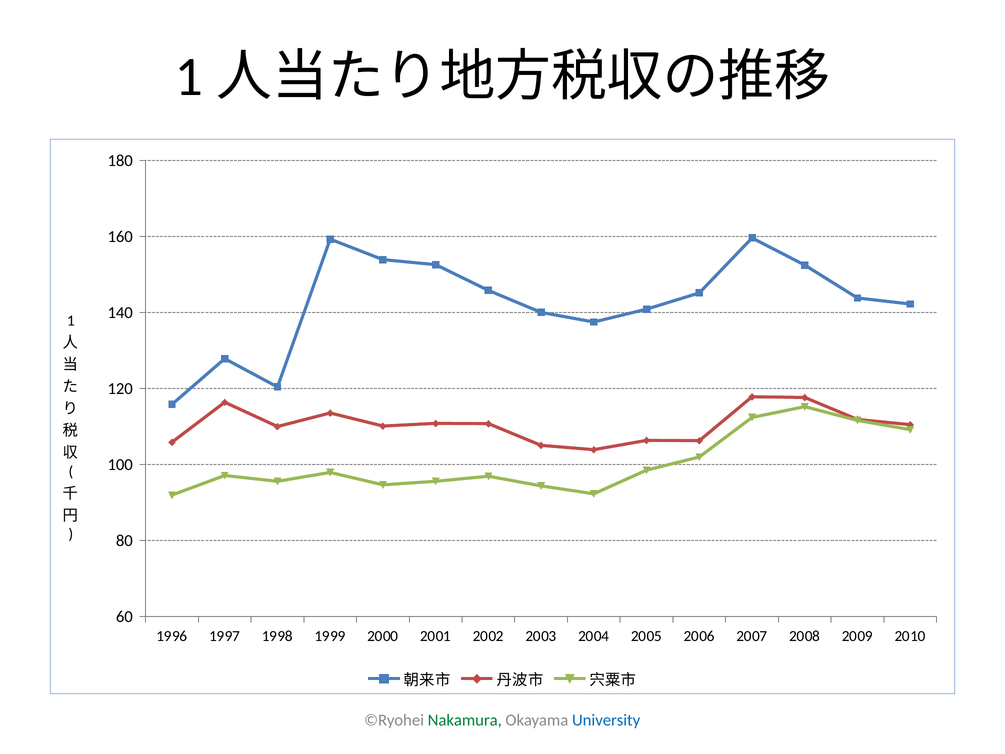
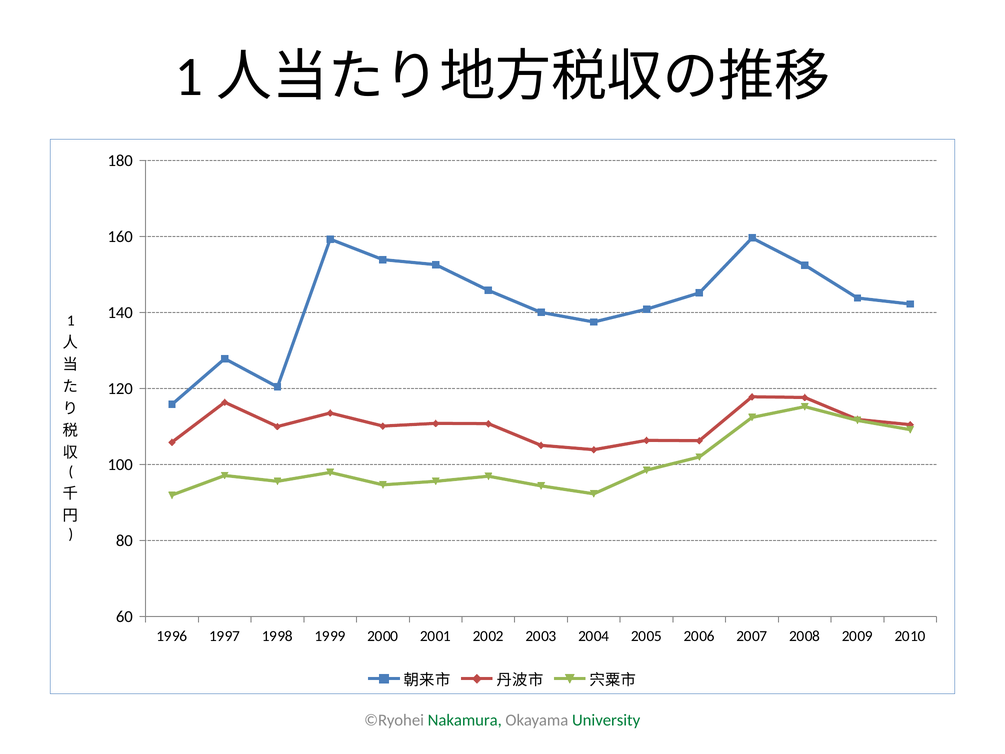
University colour: blue -> green (606, 720)
